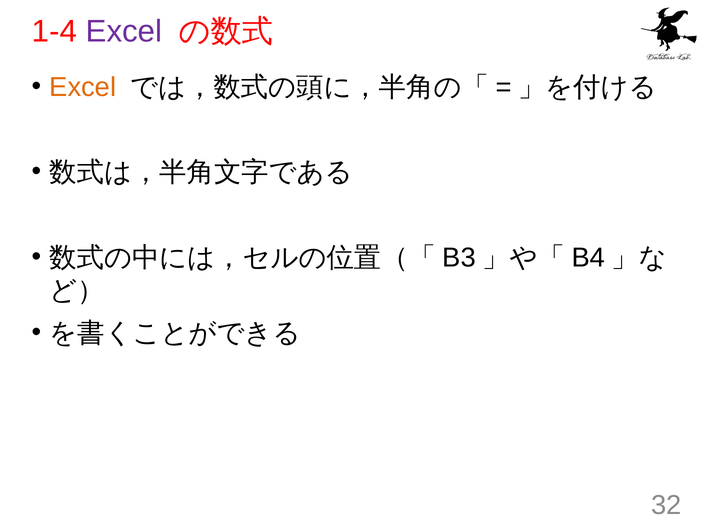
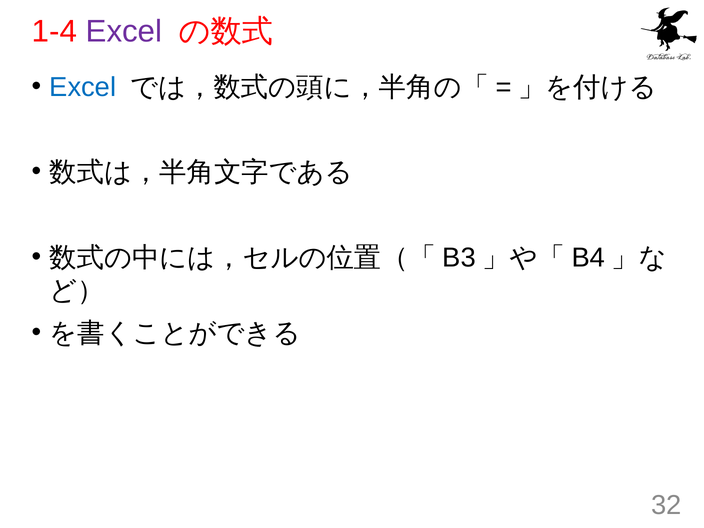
Excel colour: orange -> blue (83, 87)
